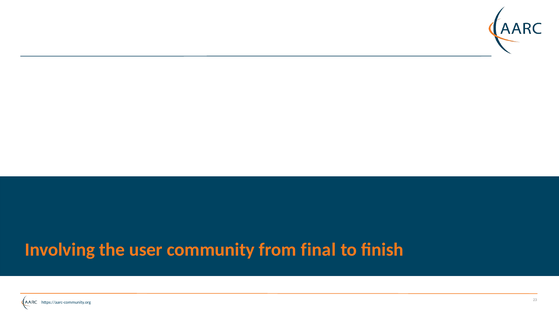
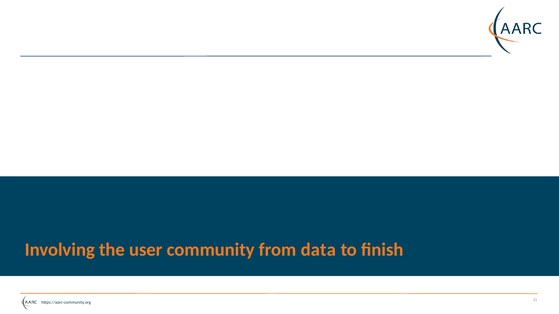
final: final -> data (318, 250)
